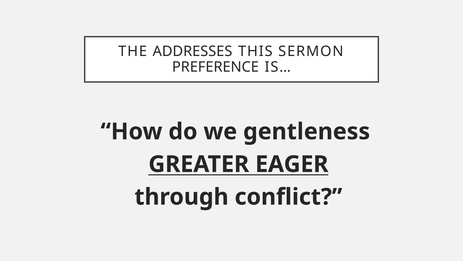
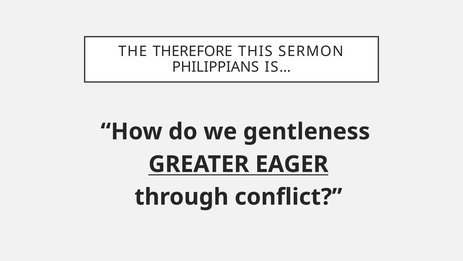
ADDRESSES: ADDRESSES -> THEREFORE (193, 51)
PREFERENCE: PREFERENCE -> PHILIPPIANS (215, 67)
